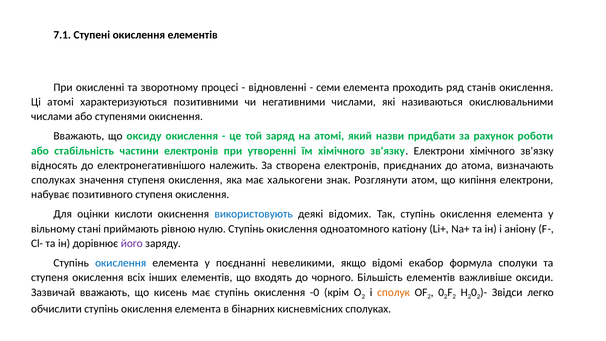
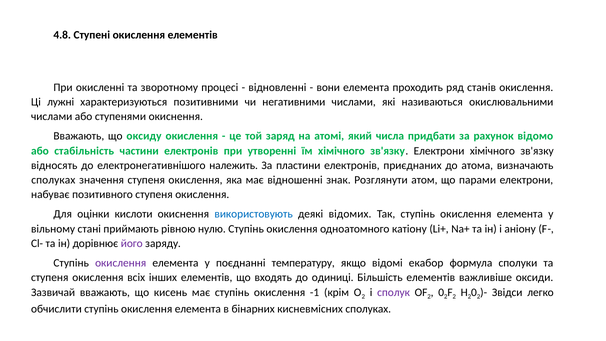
7.1: 7.1 -> 4.8 (62, 35)
семи: семи -> вони (328, 87)
Ці атомі: атомі -> лужні (61, 102)
назви: назви -> числа (390, 136)
роботи: роботи -> відомо (535, 136)
створена: створена -> пластини (298, 165)
халькогени: халькогени -> відношенні (295, 180)
кипіння: кипіння -> парами (478, 180)
окислення colour: blue -> purple (121, 263)
невеликими: невеликими -> температуру (303, 263)
чорного: чорного -> одиниці (333, 277)
-0: -0 -> -1 (315, 292)
сполук colour: orange -> purple (394, 292)
